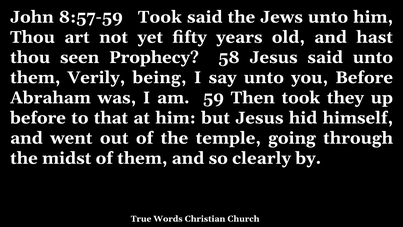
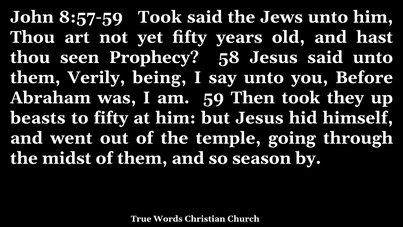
before: before -> beasts (38, 118)
to that: that -> fifty (111, 118)
clearly: clearly -> season (262, 158)
